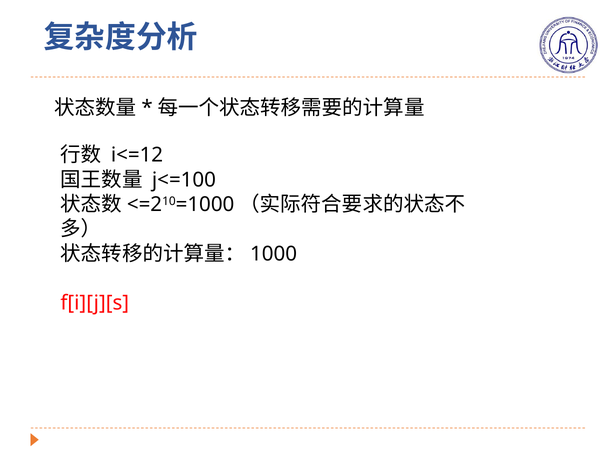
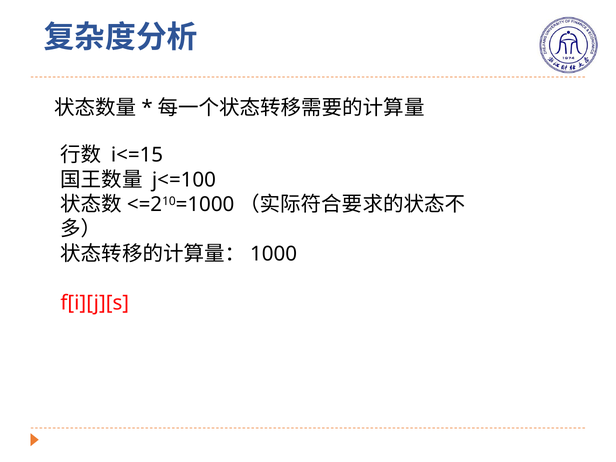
i<=12: i<=12 -> i<=15 (137, 155)
